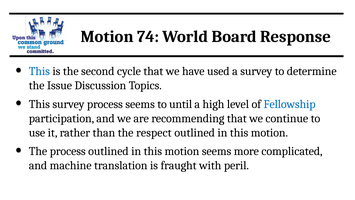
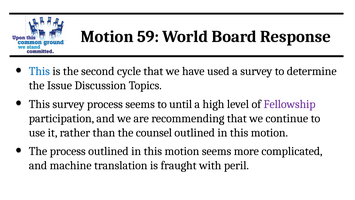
74: 74 -> 59 (148, 37)
Fellowship colour: blue -> purple (290, 104)
respect: respect -> counsel (154, 132)
